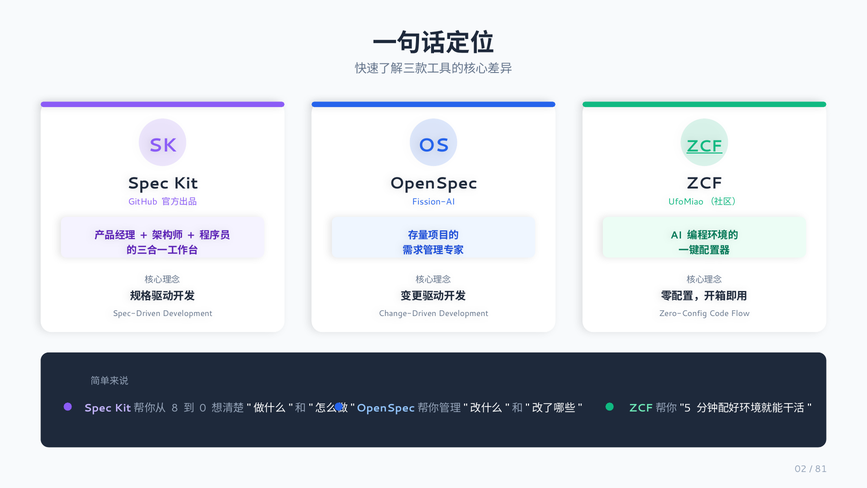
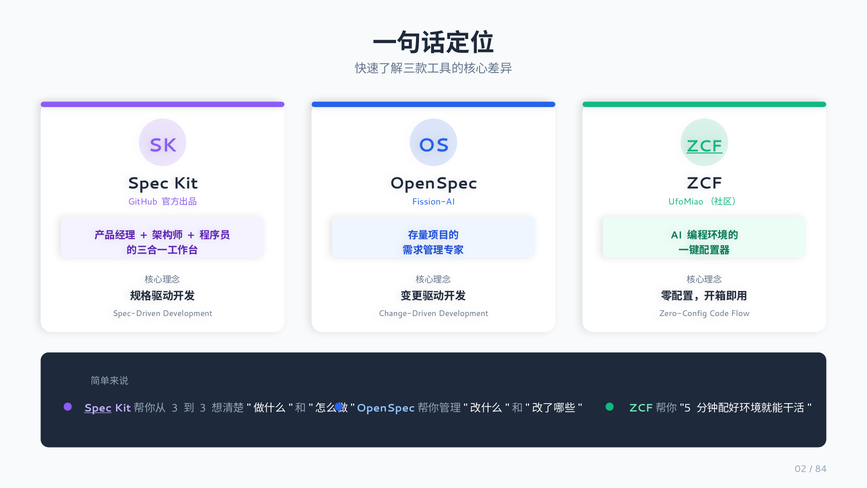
Spec underline: none -> present (98, 408)
8: 8 -> 3 (175, 408)
0: 0 -> 3 (203, 408)
81: 81 -> 84 (821, 469)
